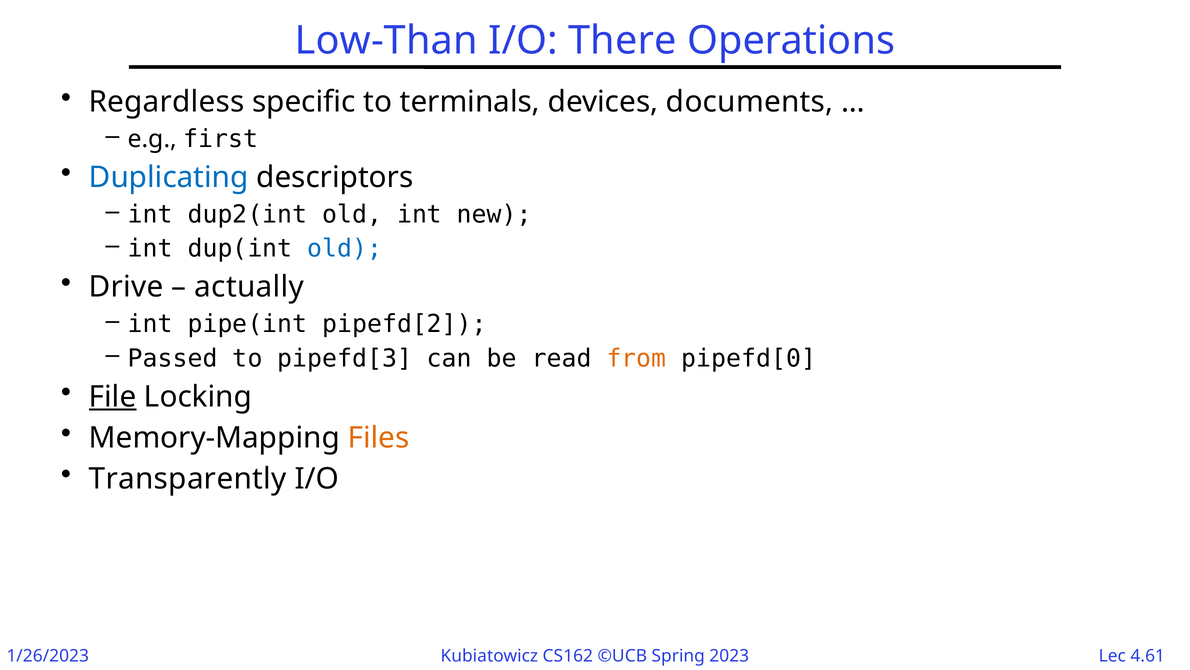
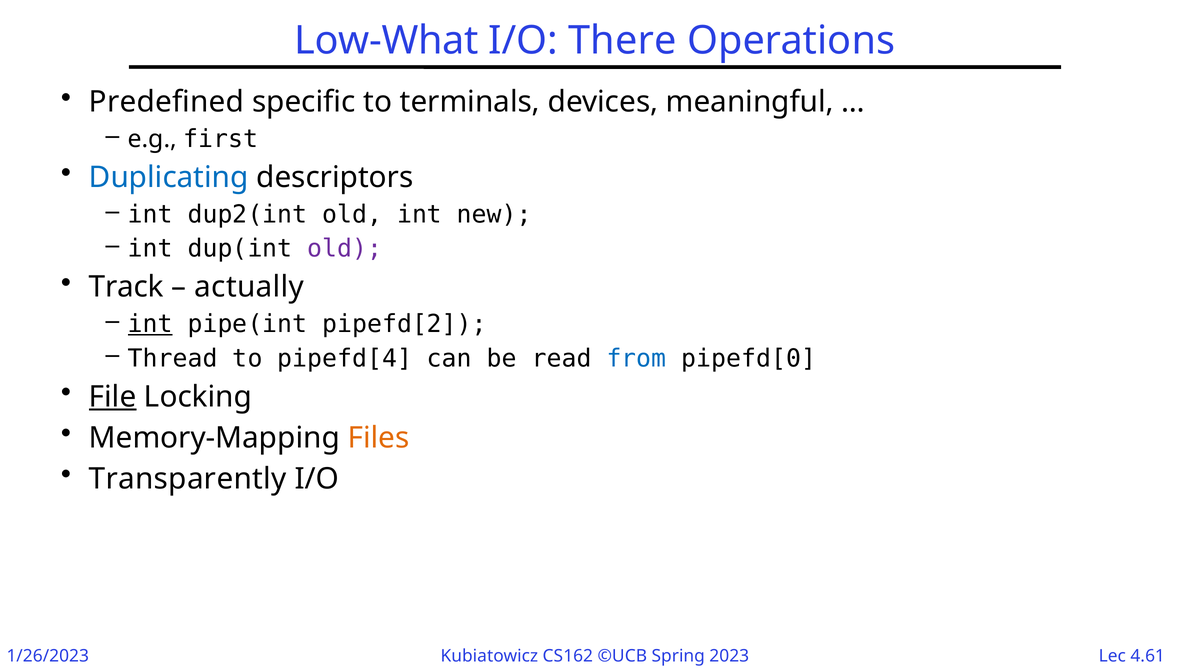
Low-Than: Low-Than -> Low-What (386, 41)
Regardless: Regardless -> Predefined (167, 102)
documents: documents -> meaningful (750, 102)
old colour: blue -> purple (345, 249)
Drive: Drive -> Track (126, 287)
int underline: none -> present (150, 324)
Passed: Passed -> Thread (173, 358)
pipefd[3: pipefd[3 -> pipefd[4 (345, 358)
from colour: orange -> blue (636, 358)
